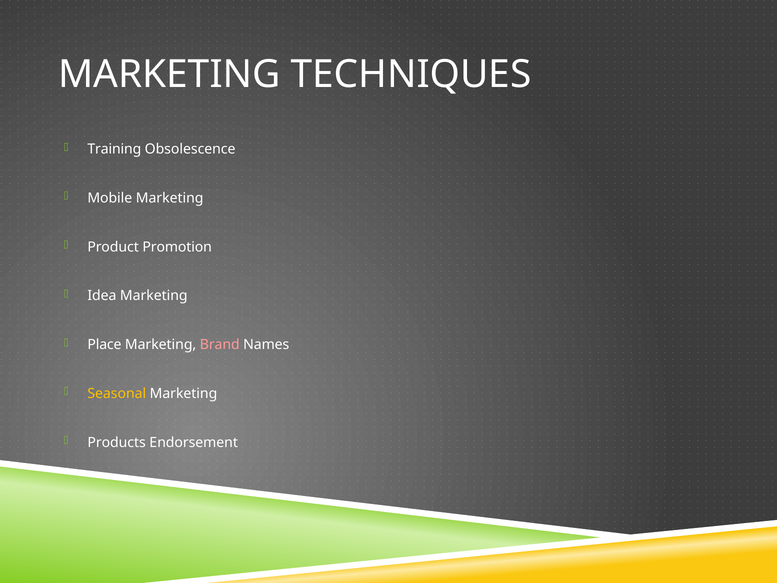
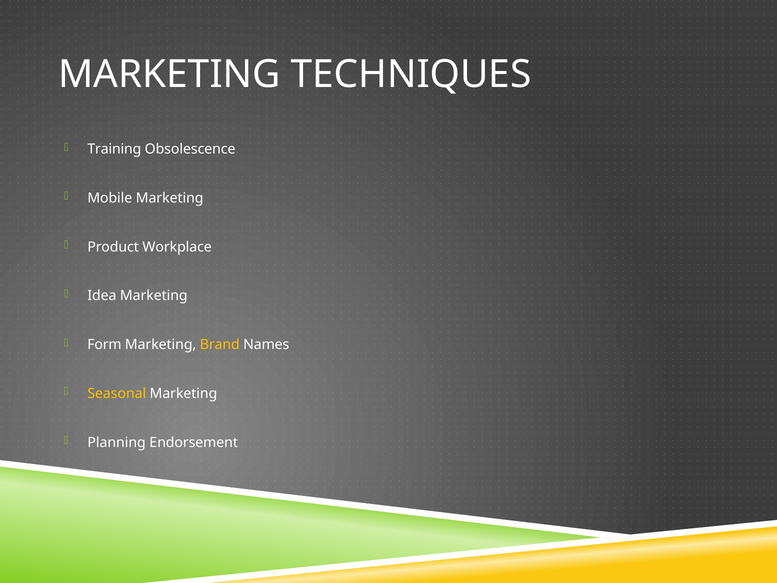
Promotion: Promotion -> Workplace (177, 247)
Place: Place -> Form (104, 345)
Brand colour: pink -> yellow (220, 345)
Products: Products -> Planning (117, 442)
